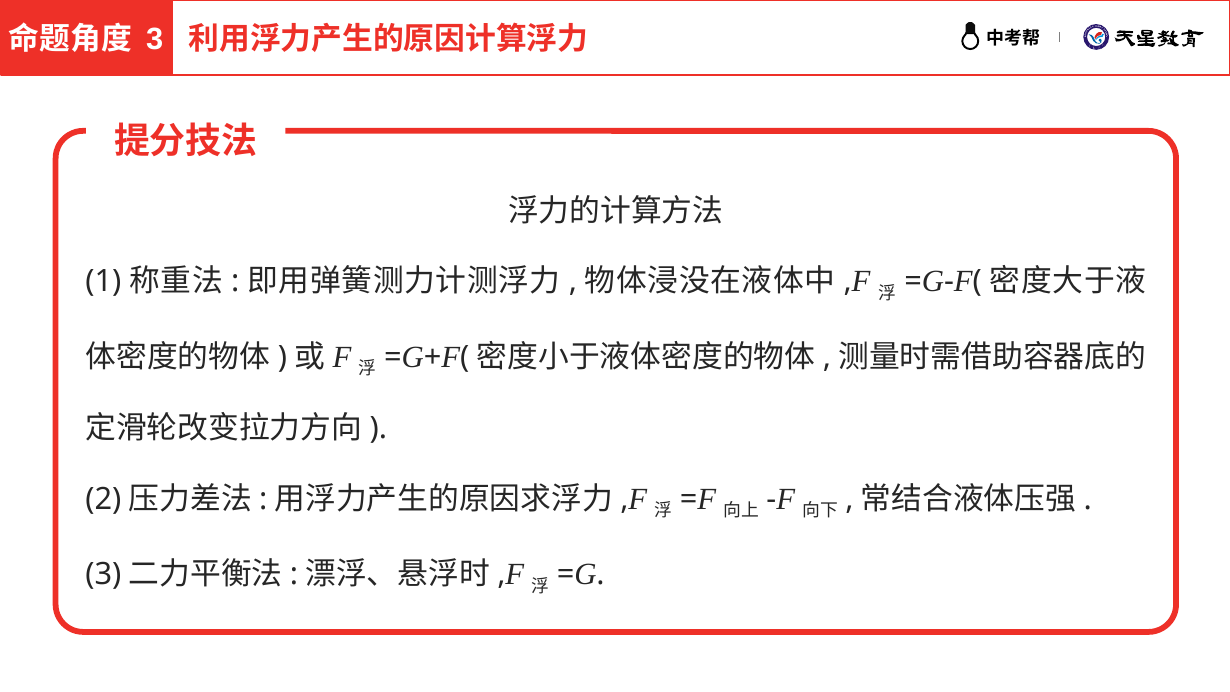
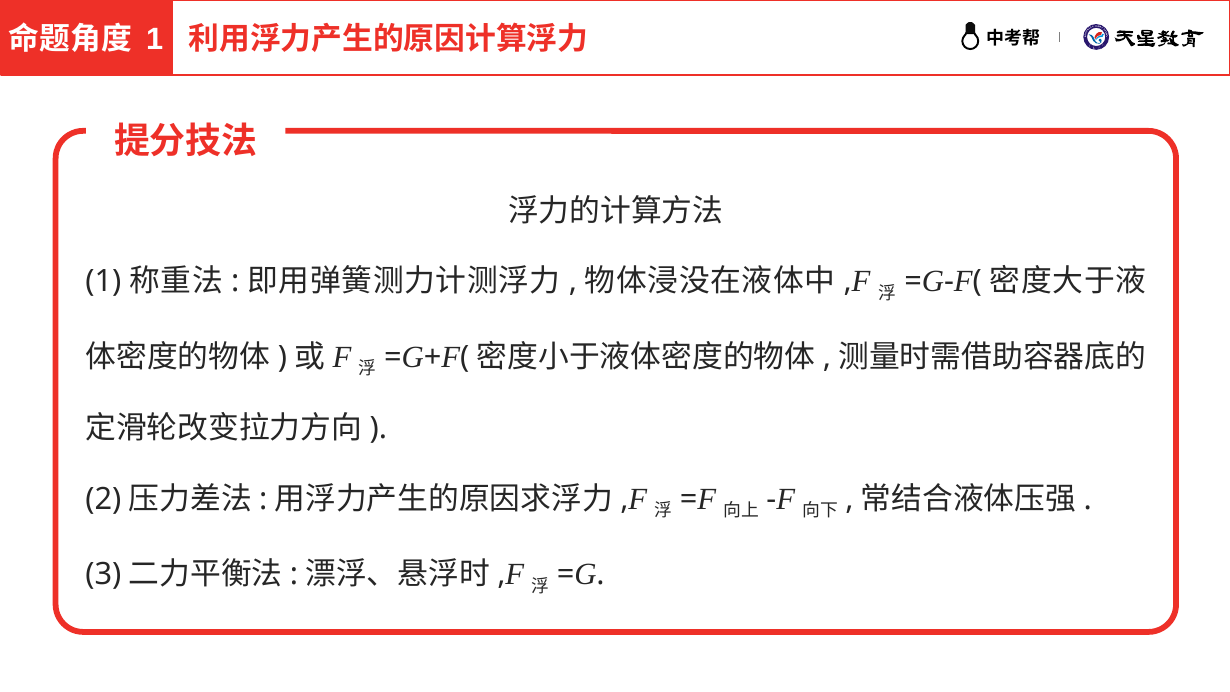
3: 3 -> 1 (155, 40)
